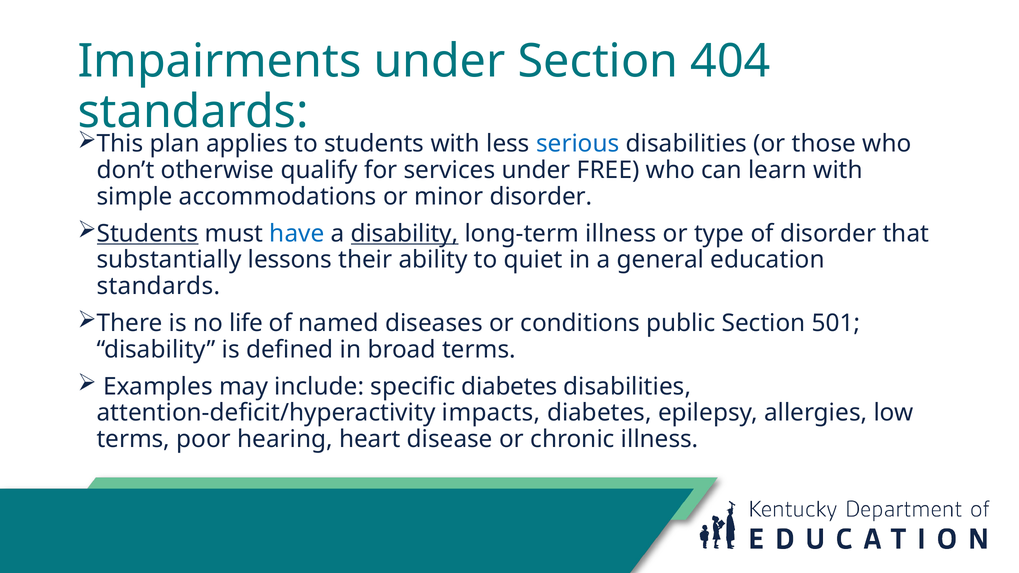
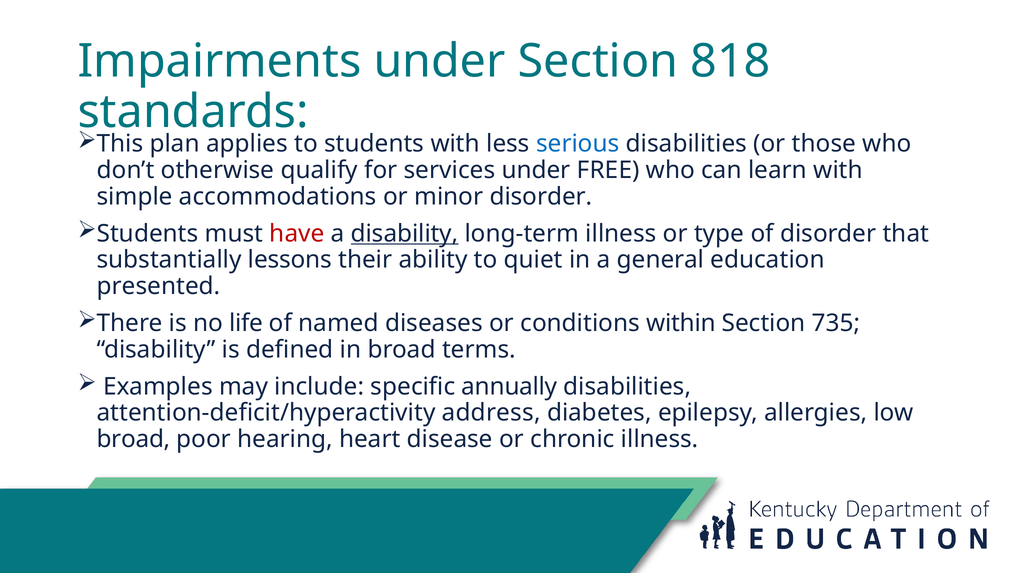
404: 404 -> 818 (730, 61)
Students underline: present -> none (148, 234)
have colour: blue -> red (297, 234)
standards: standards -> presented (159, 286)
public: public -> within (681, 323)
501: 501 -> 735 (836, 323)
specific diabetes: diabetes -> annually (509, 387)
impacts: impacts -> address (491, 413)
terms: terms -> broad (133, 439)
